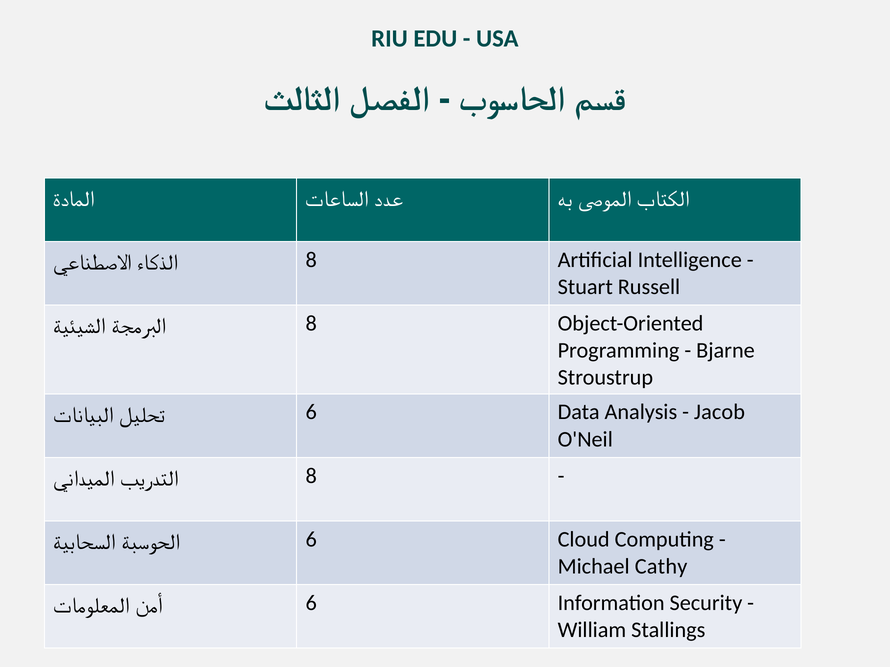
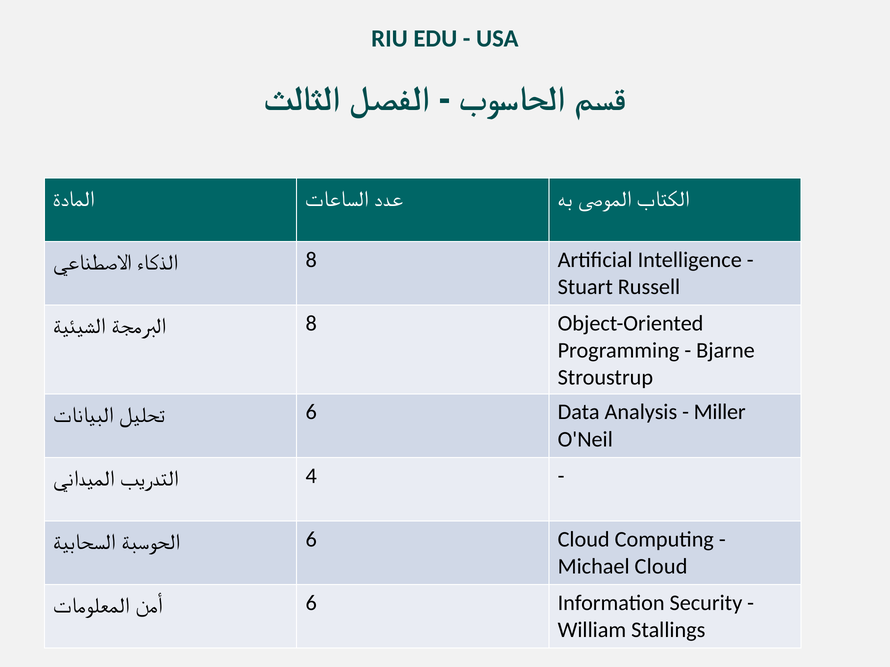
Jacob: Jacob -> Miller (720, 412)
8: 8 -> 4 (311, 476)
Michael Cathy: Cathy -> Cloud (661, 567)
